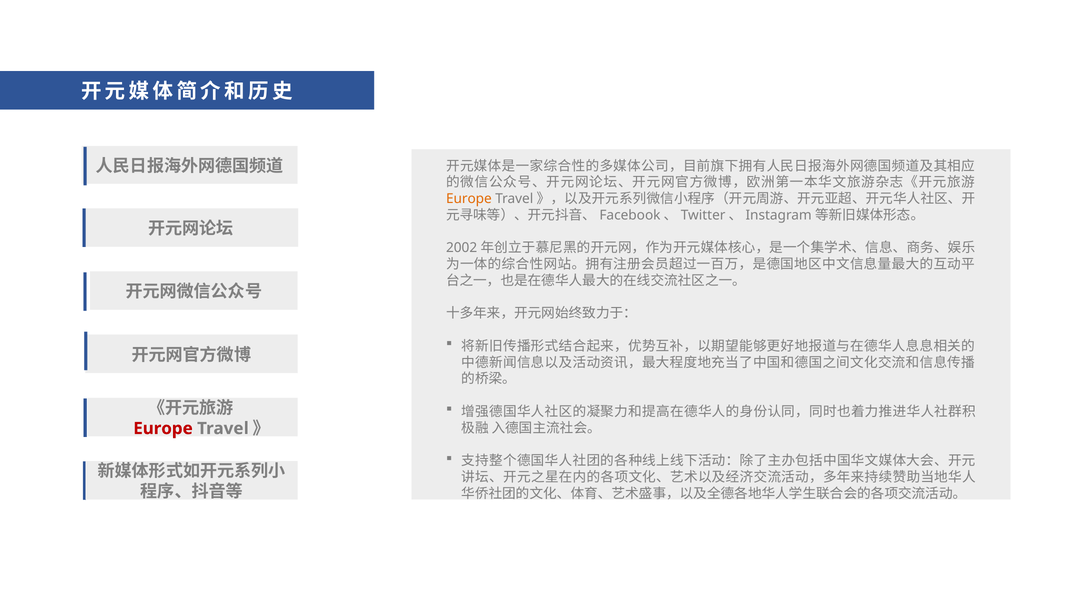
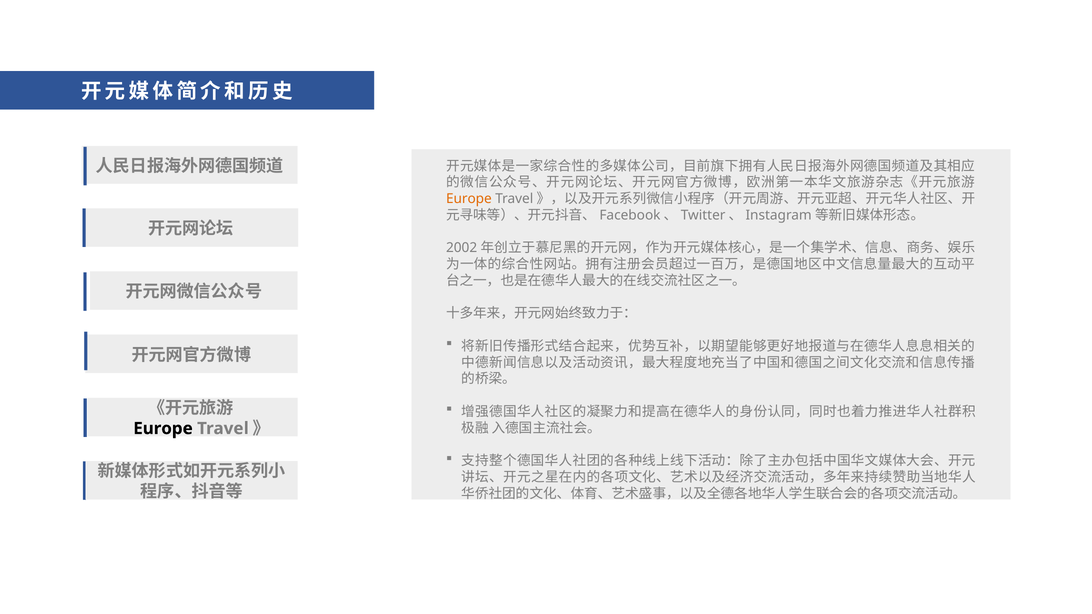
Europe colour: red -> black (163, 429)
